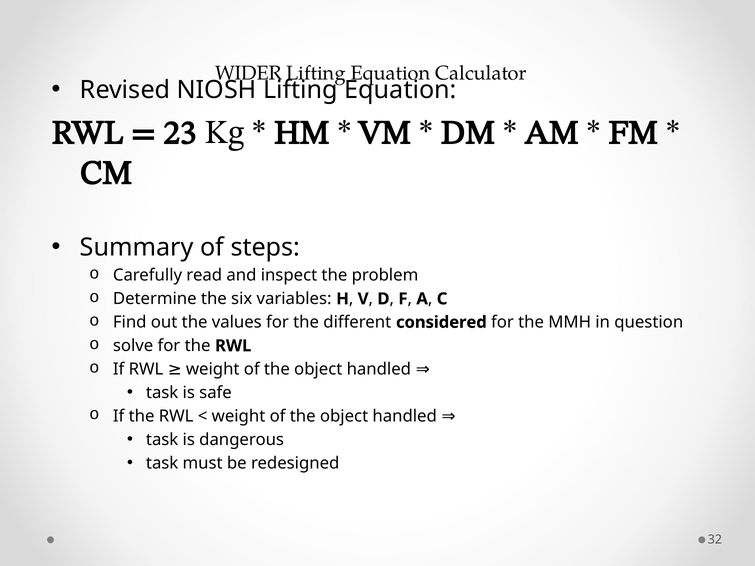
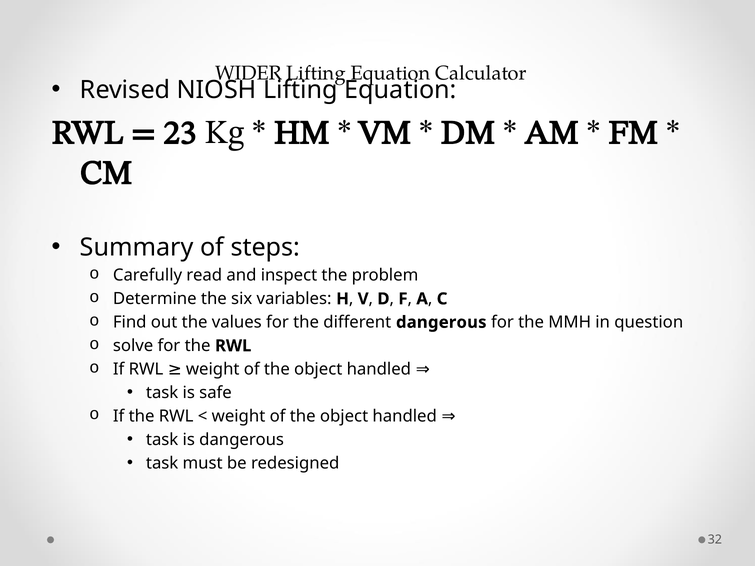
different considered: considered -> dangerous (441, 322)
